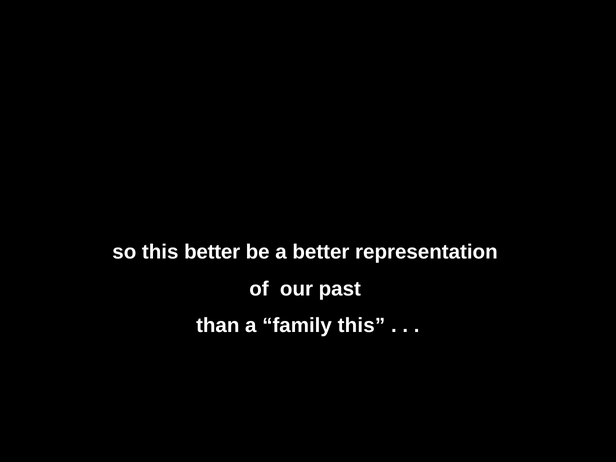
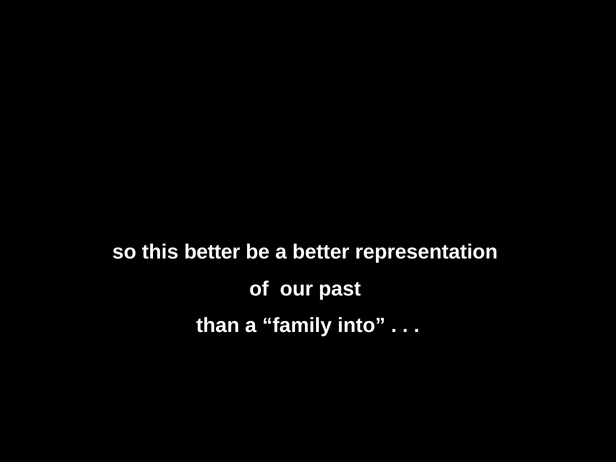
family this: this -> into (362, 326)
